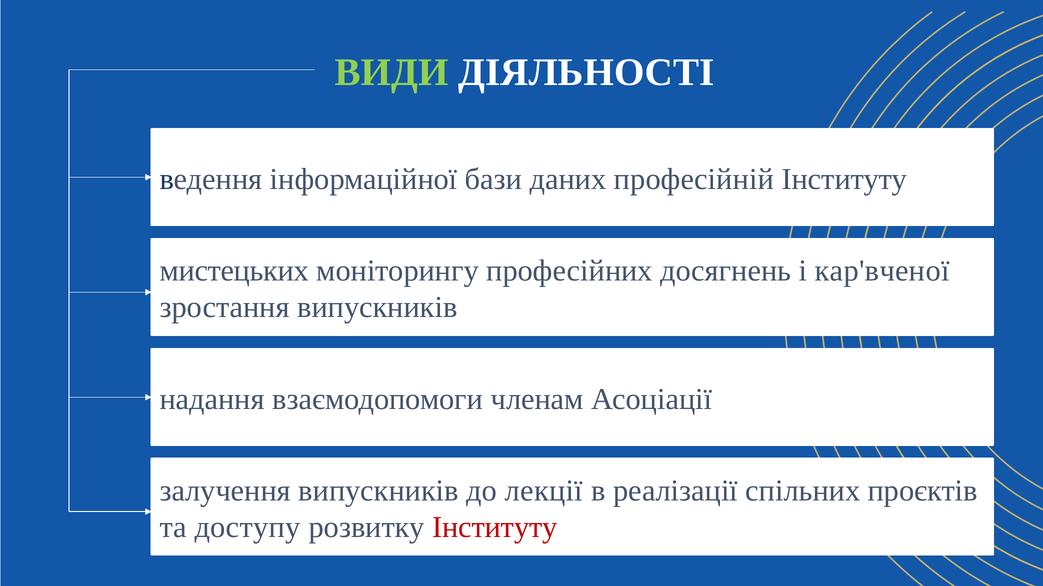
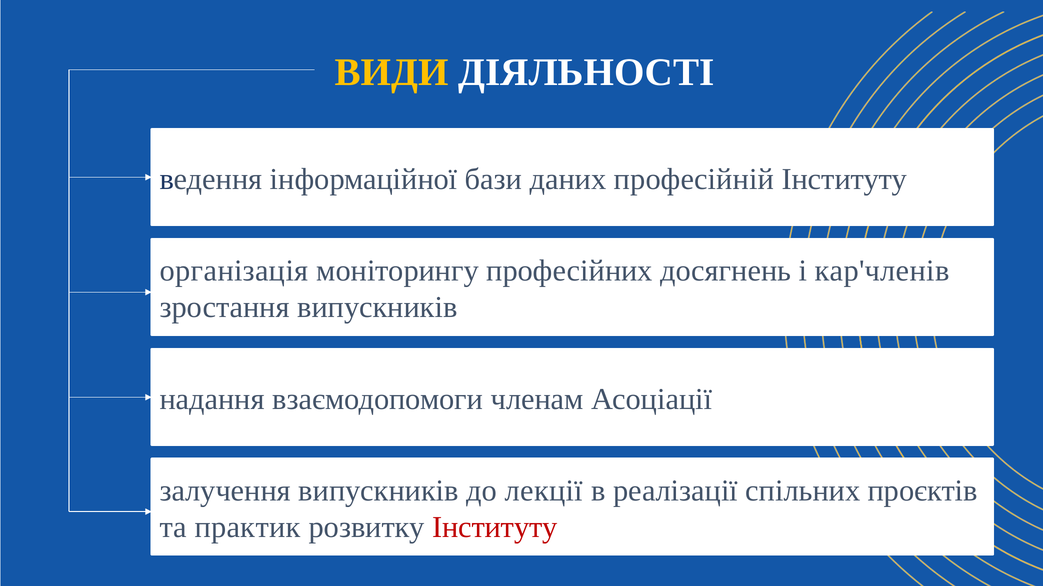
ВИДИ colour: light green -> yellow (392, 73)
мистецьких: мистецьких -> організація (234, 271)
кар'вченої: кар'вченої -> кар'членів (882, 271)
доступу: доступу -> практик (248, 528)
